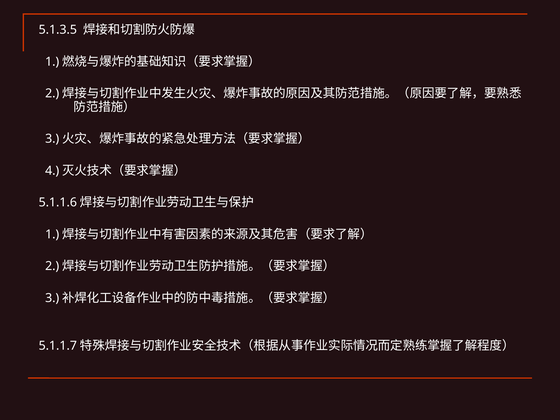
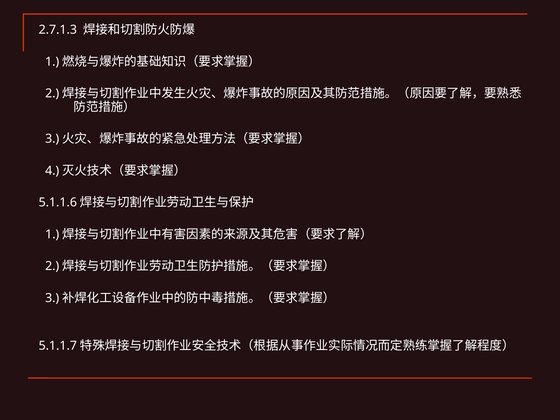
5.1.3.5: 5.1.3.5 -> 2.7.1.3 (58, 30)
